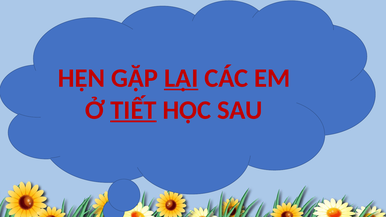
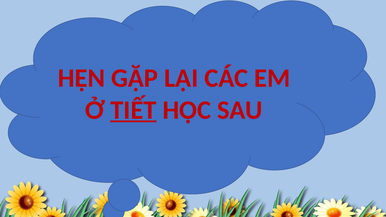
LẠI underline: present -> none (181, 78)
